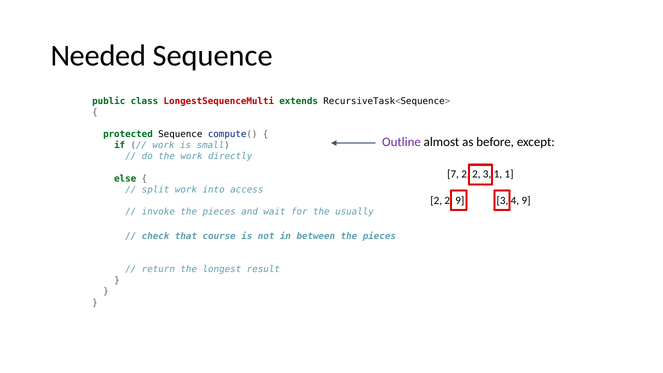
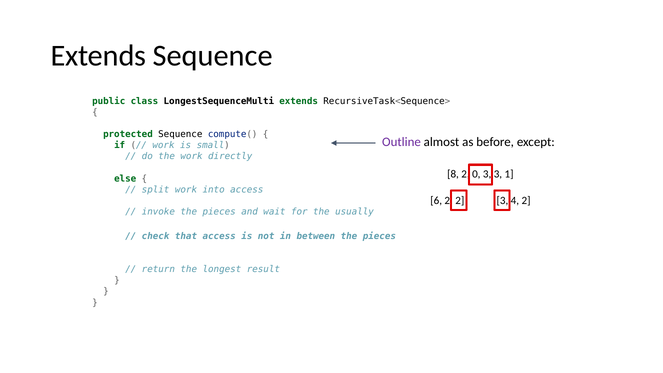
Needed: Needed -> Extends (98, 56)
LongestSequenceMulti colour: red -> black (219, 101)
7: 7 -> 8 (453, 174)
2: 2 -> 0 (476, 174)
3 1: 1 -> 3 (498, 174)
2: 2 -> 6 (436, 201)
2 9: 9 -> 2 (460, 201)
4 9: 9 -> 2 (526, 201)
that course: course -> access (219, 236)
